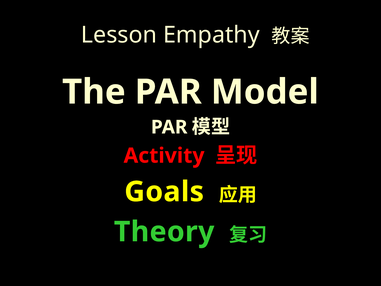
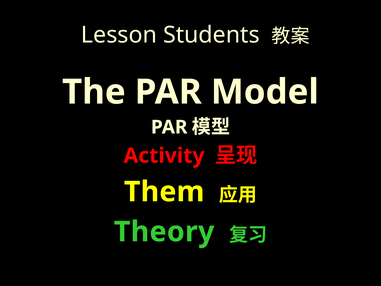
Empathy: Empathy -> Students (211, 35)
Goals: Goals -> Them (164, 192)
